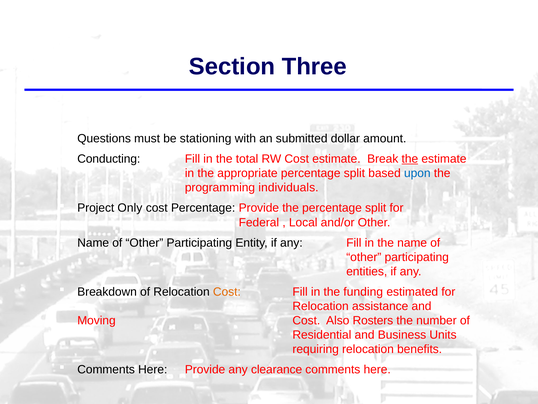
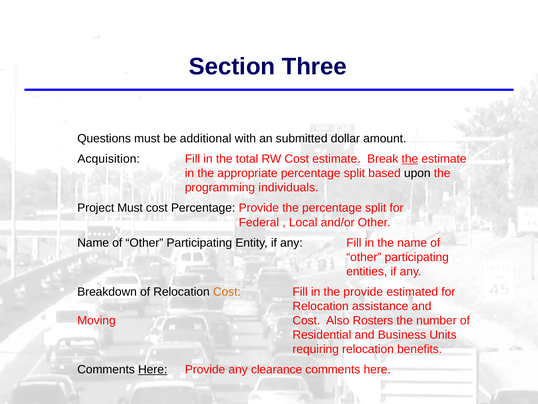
stationing: stationing -> additional (206, 138)
Conducting: Conducting -> Acquisition (109, 159)
upon colour: blue -> black (417, 173)
Project Only: Only -> Must (130, 208)
the funding: funding -> provide (363, 291)
Here underline: none -> present (153, 369)
